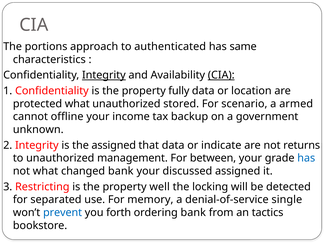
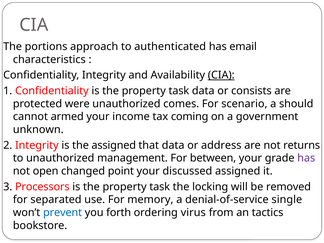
same: same -> email (243, 47)
Integrity underline: present -> none (104, 75)
fully: fully -> task (179, 91)
location: location -> consists (251, 91)
protected what: what -> were (77, 104)
stored: stored -> comes (181, 104)
armed: armed -> should (296, 104)
offline: offline -> armed (67, 117)
backup: backup -> coming (190, 117)
indicate: indicate -> address (221, 145)
has colour: blue -> purple (306, 158)
not what: what -> open (46, 171)
changed bank: bank -> point (121, 171)
Restricting: Restricting -> Processors (42, 187)
well: well -> task (160, 187)
detected: detected -> removed (289, 187)
ordering bank: bank -> virus (193, 213)
